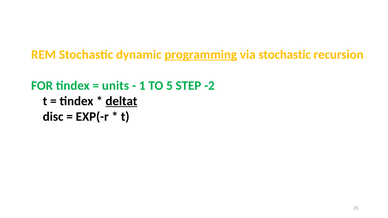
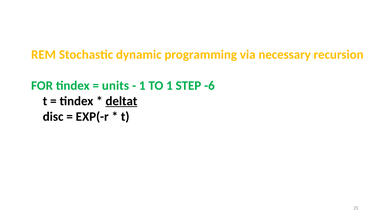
programming underline: present -> none (201, 55)
via stochastic: stochastic -> necessary (285, 55)
TO 5: 5 -> 1 (169, 86)
-2: -2 -> -6 (209, 86)
